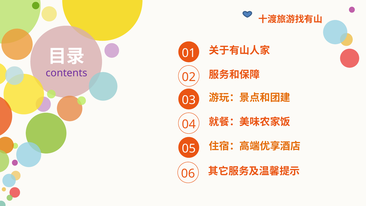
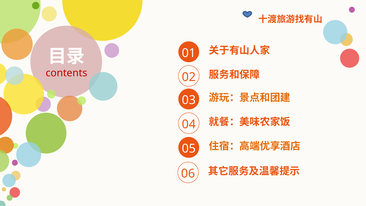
contents colour: purple -> red (66, 73)
